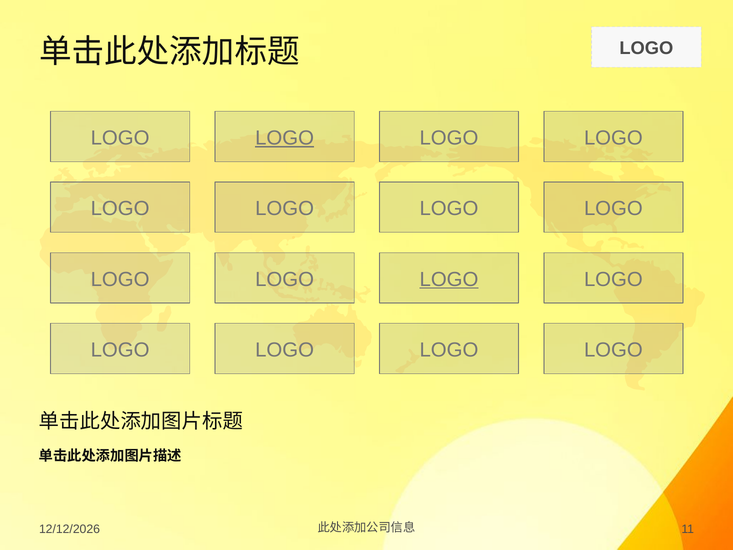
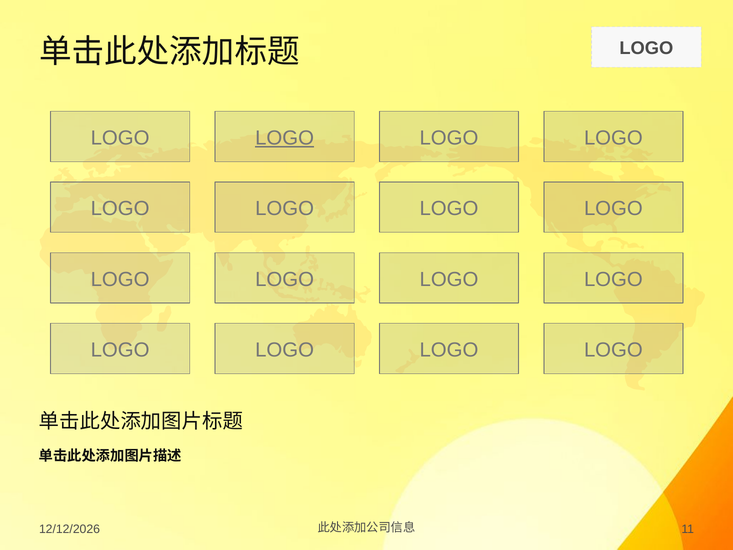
LOGO underline: present -> none (449, 279)
